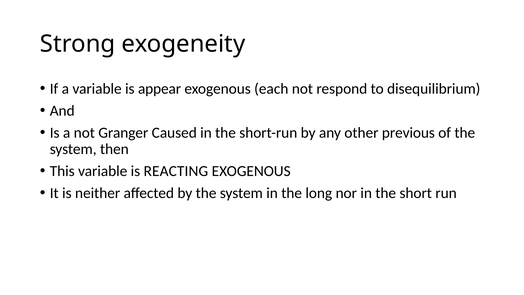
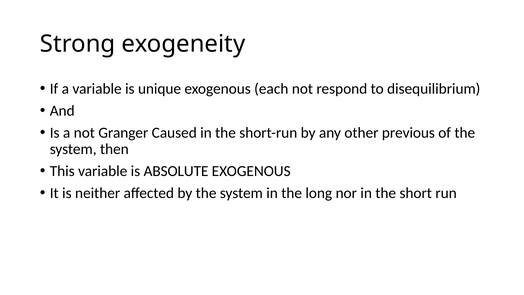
appear: appear -> unique (160, 89)
REACTING: REACTING -> ABSOLUTE (176, 171)
